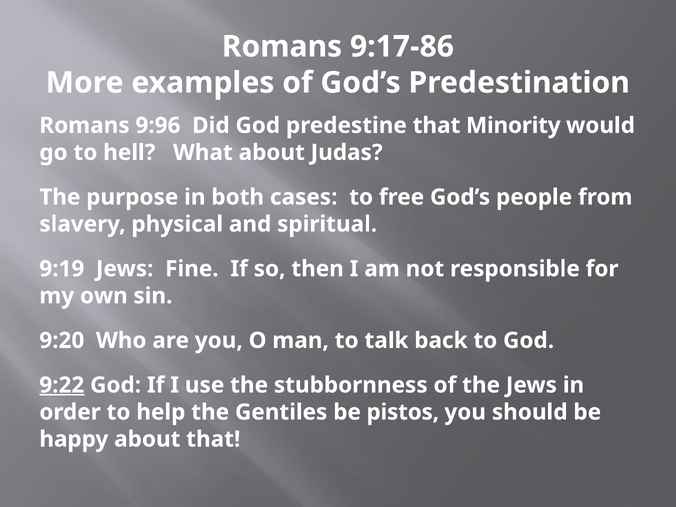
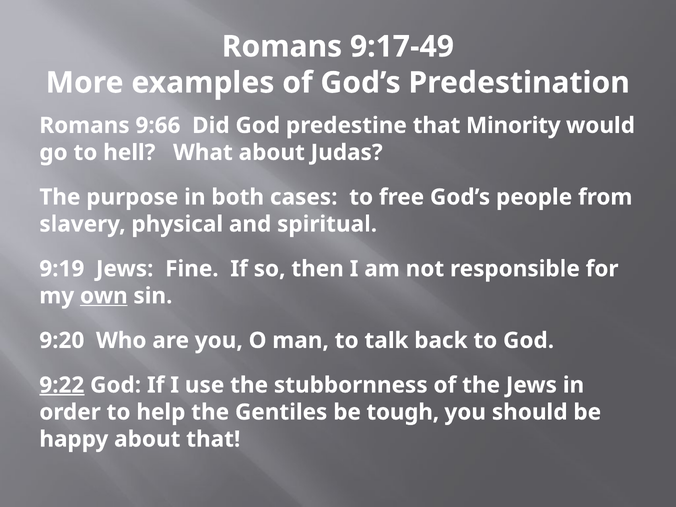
9:17-86: 9:17-86 -> 9:17-49 (402, 47)
9:96: 9:96 -> 9:66 (158, 125)
own underline: none -> present (104, 296)
pistos: pistos -> tough (403, 412)
